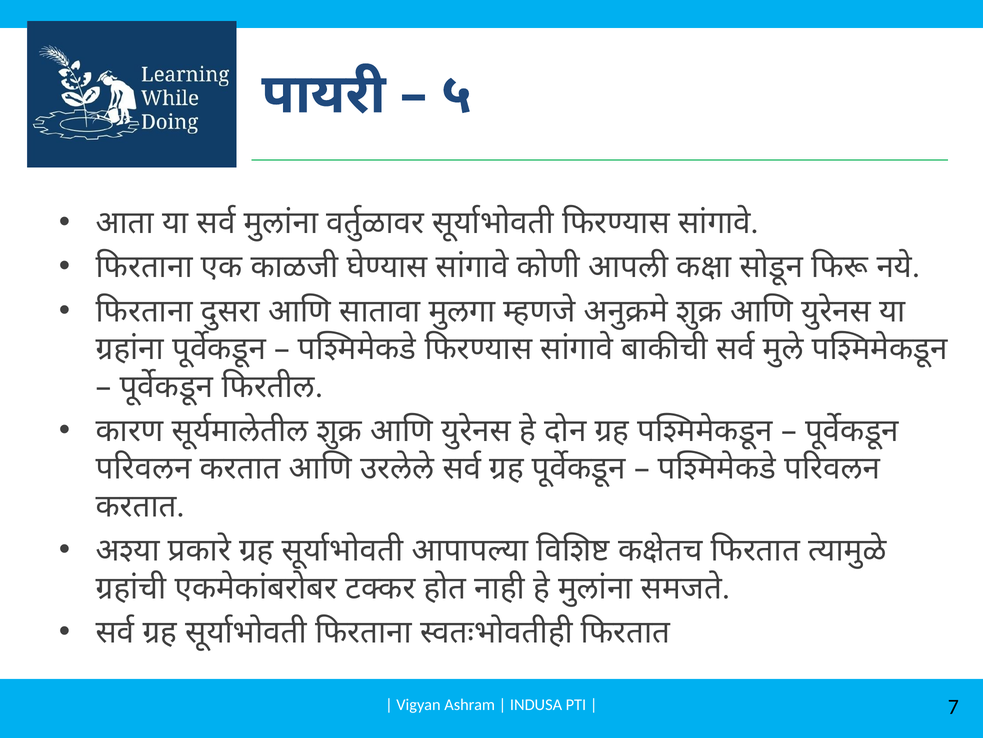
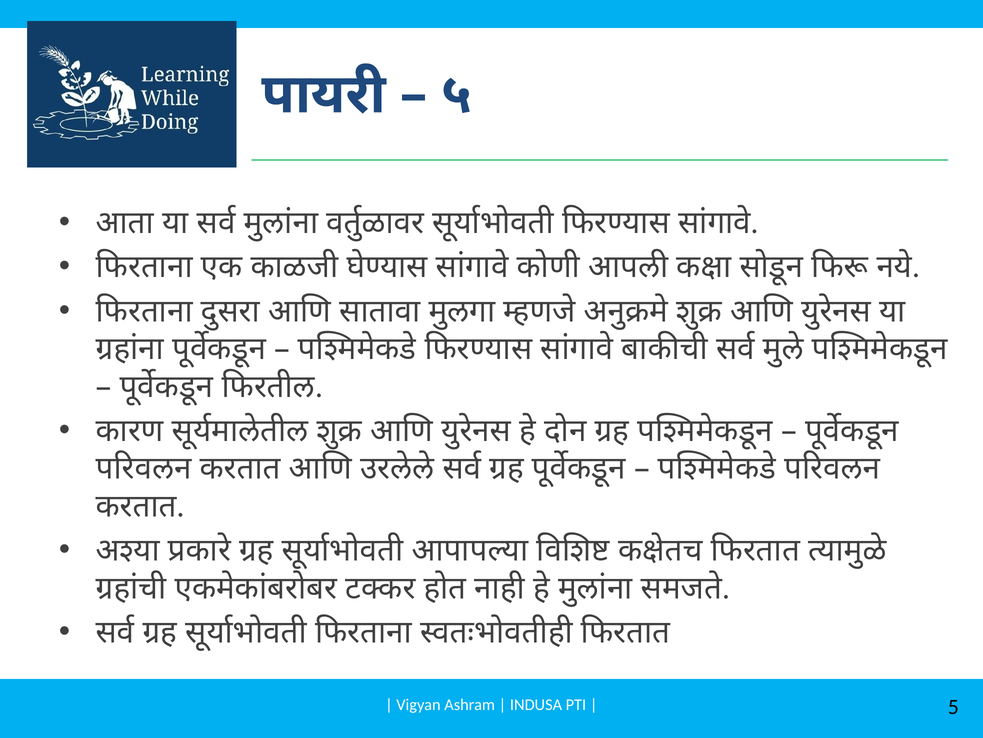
7: 7 -> 5 (953, 706)
